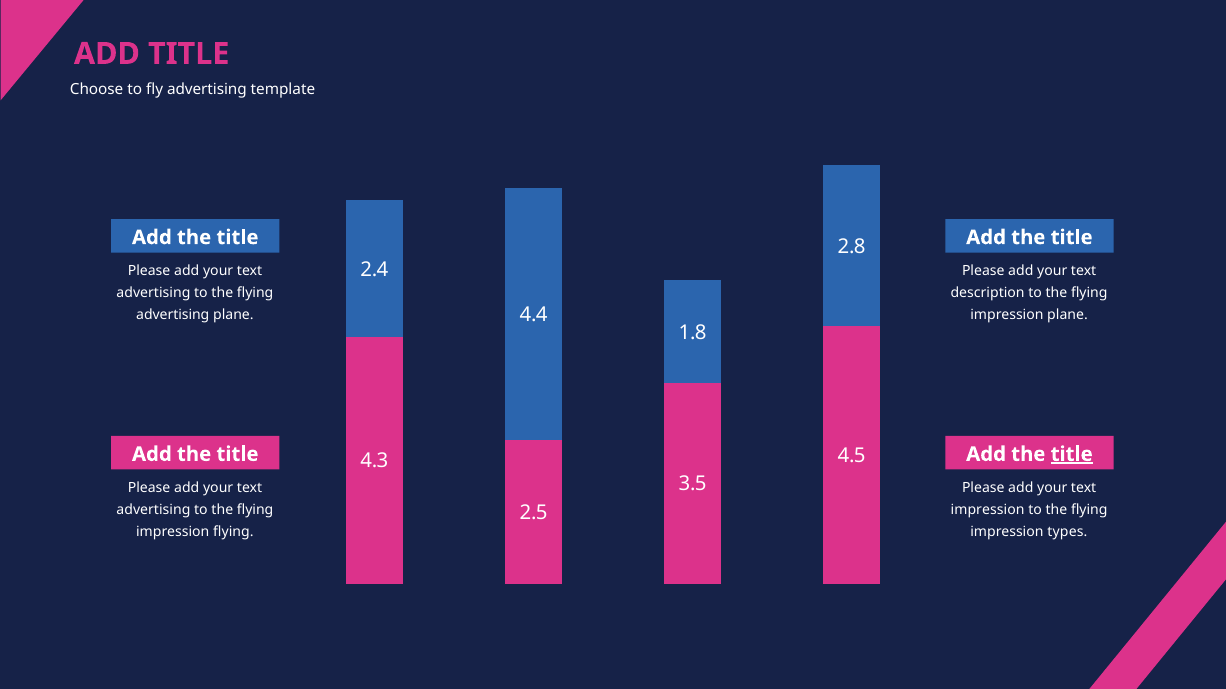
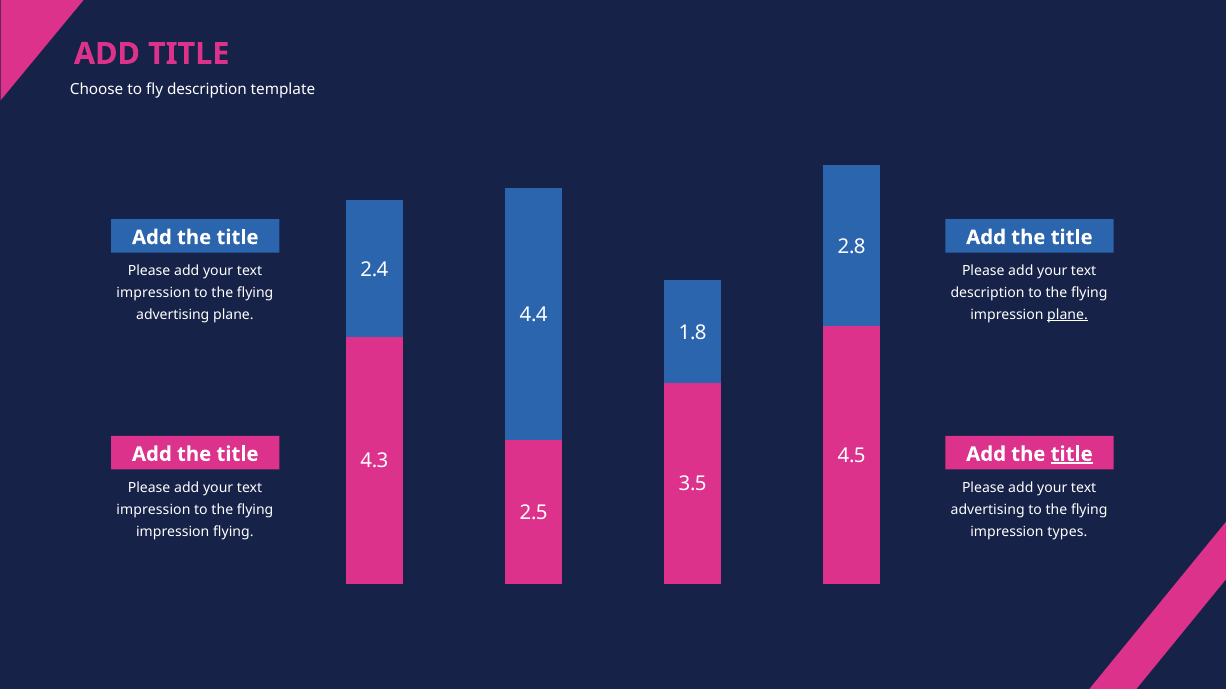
fly advertising: advertising -> description (207, 90)
advertising: advertising -> impression (153, 293)
plane underline: none -> present (1068, 315)
advertising: advertising -> impression (153, 510)
impression: impression -> advertising (988, 510)
